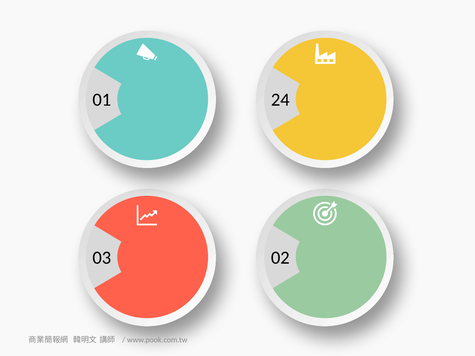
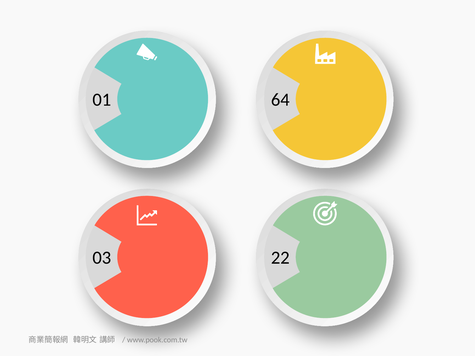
24: 24 -> 64 (280, 100)
02: 02 -> 22 (280, 258)
